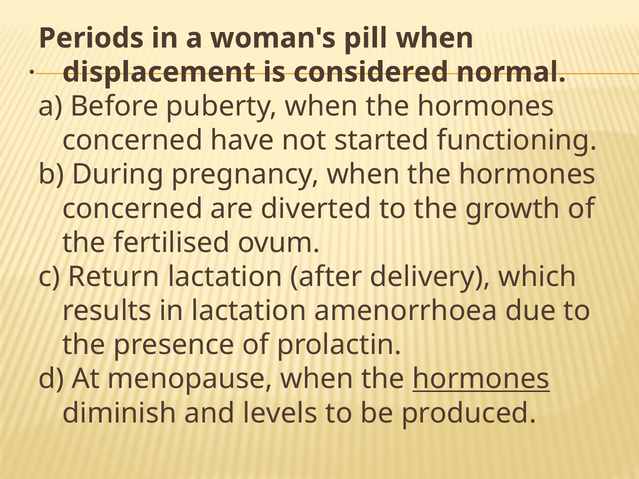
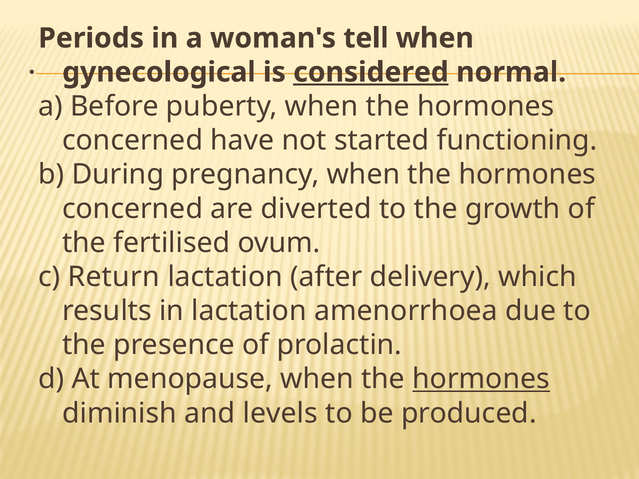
pill: pill -> tell (366, 38)
displacement: displacement -> gynecological (159, 72)
considered underline: none -> present (371, 72)
